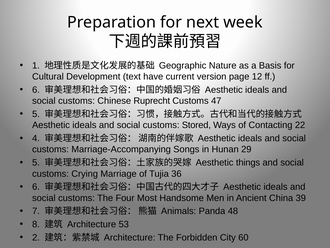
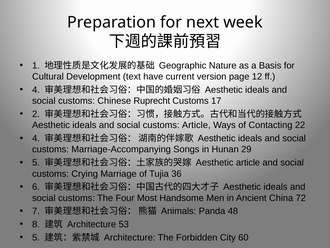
6: 6 -> 4 (36, 90)
47: 47 -> 17 (216, 101)
5: 5 -> 2 (36, 114)
customs Stored: Stored -> Article (196, 125)
Aesthetic things: things -> article (248, 162)
39: 39 -> 72 (301, 198)
2: 2 -> 5 (36, 237)
